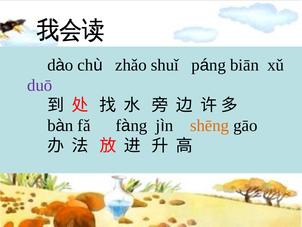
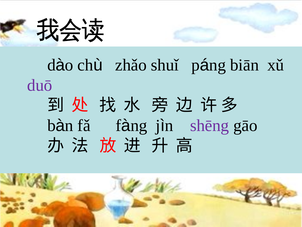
shēng colour: orange -> purple (210, 125)
